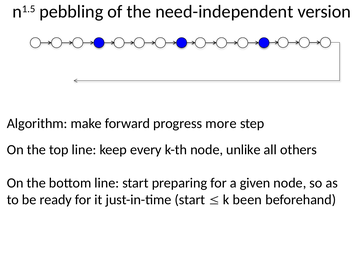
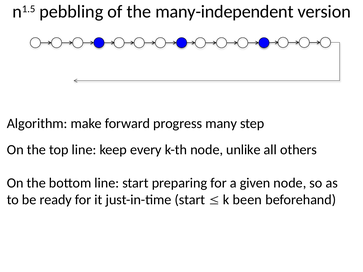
need-independent: need-independent -> many-independent (224, 12)
more: more -> many (221, 124)
